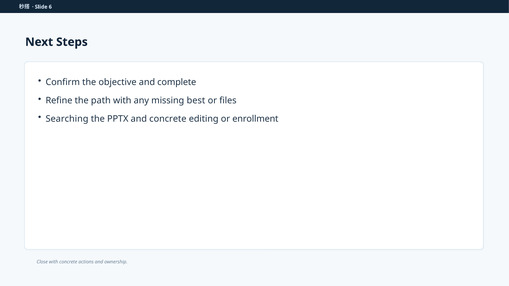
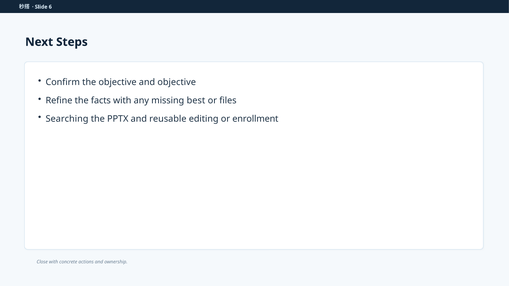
and complete: complete -> objective (177, 82)
path: path -> facts (101, 101)
and concrete: concrete -> reusable (168, 119)
